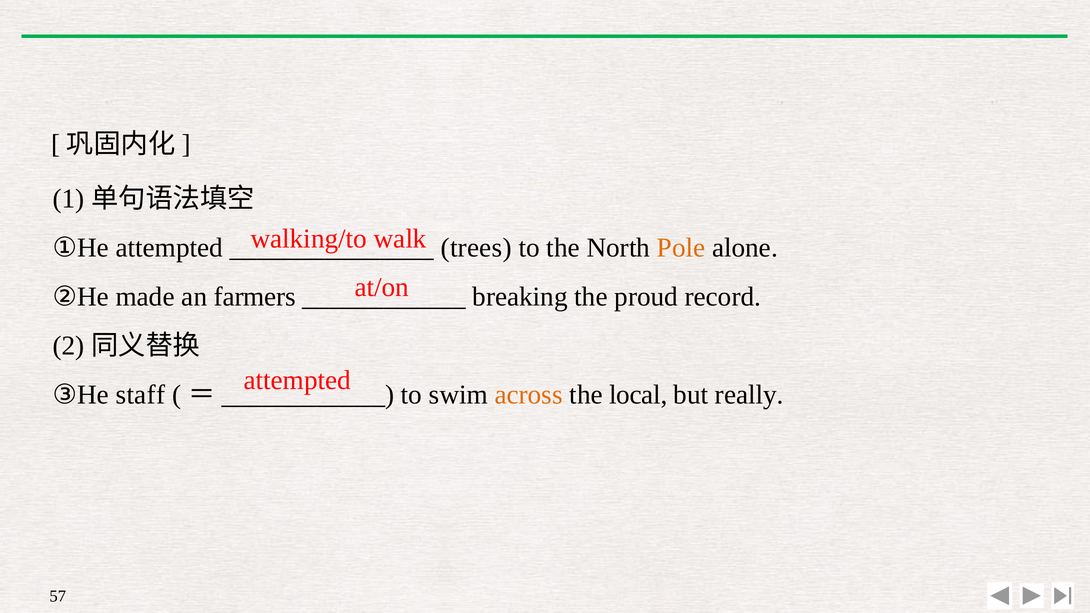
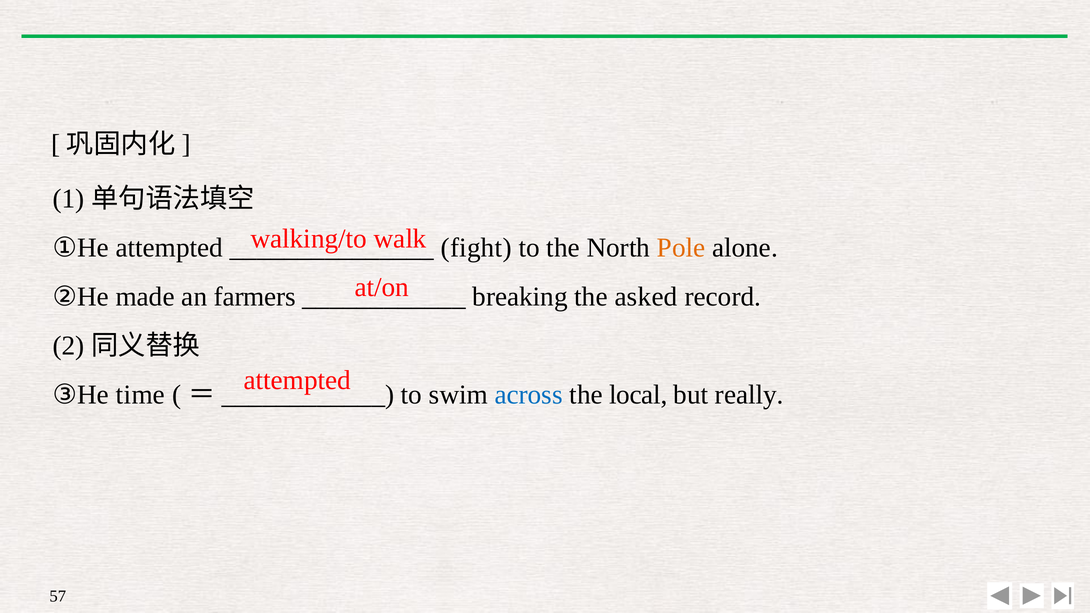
trees: trees -> fight (476, 248)
proud: proud -> asked (646, 297)
staff: staff -> time (140, 395)
across colour: orange -> blue (529, 395)
